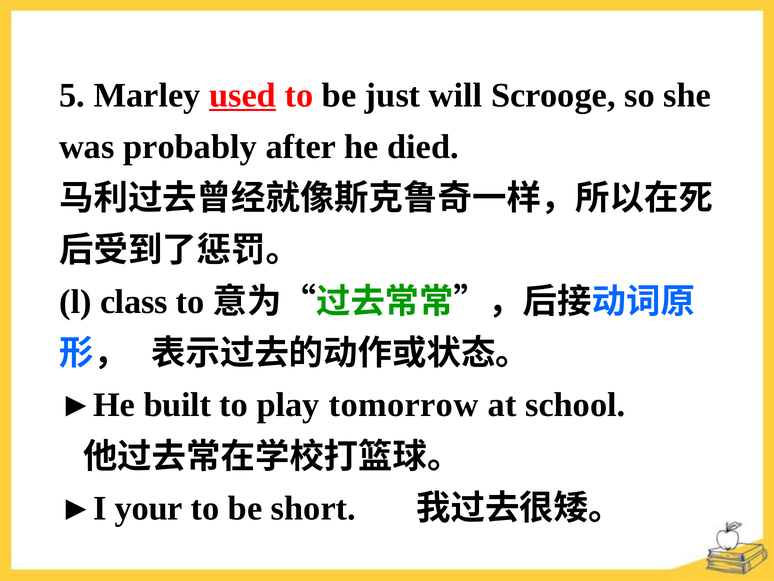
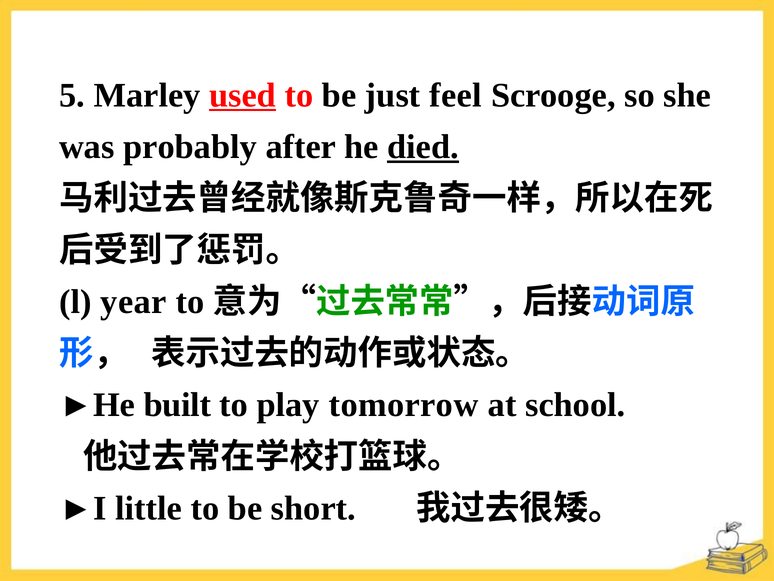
will: will -> feel (456, 95)
died underline: none -> present (423, 147)
class: class -> year (133, 302)
your: your -> little (149, 508)
